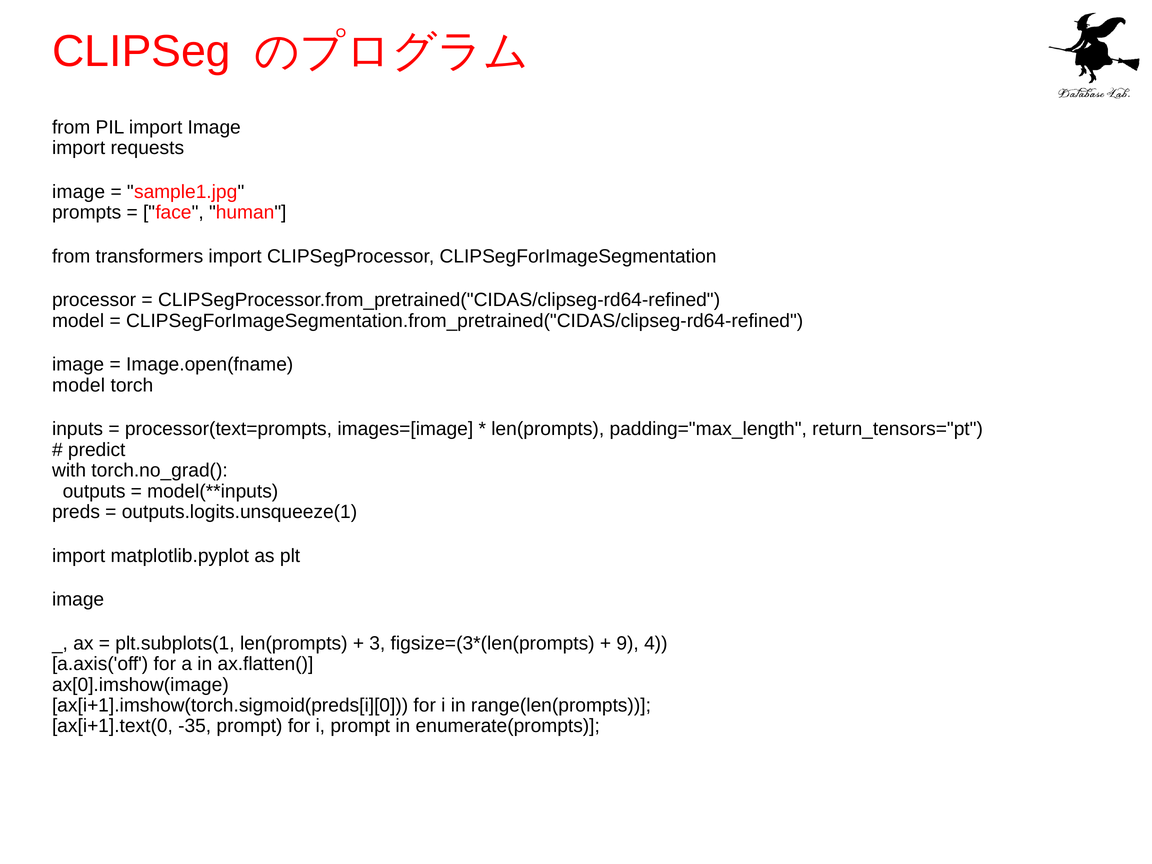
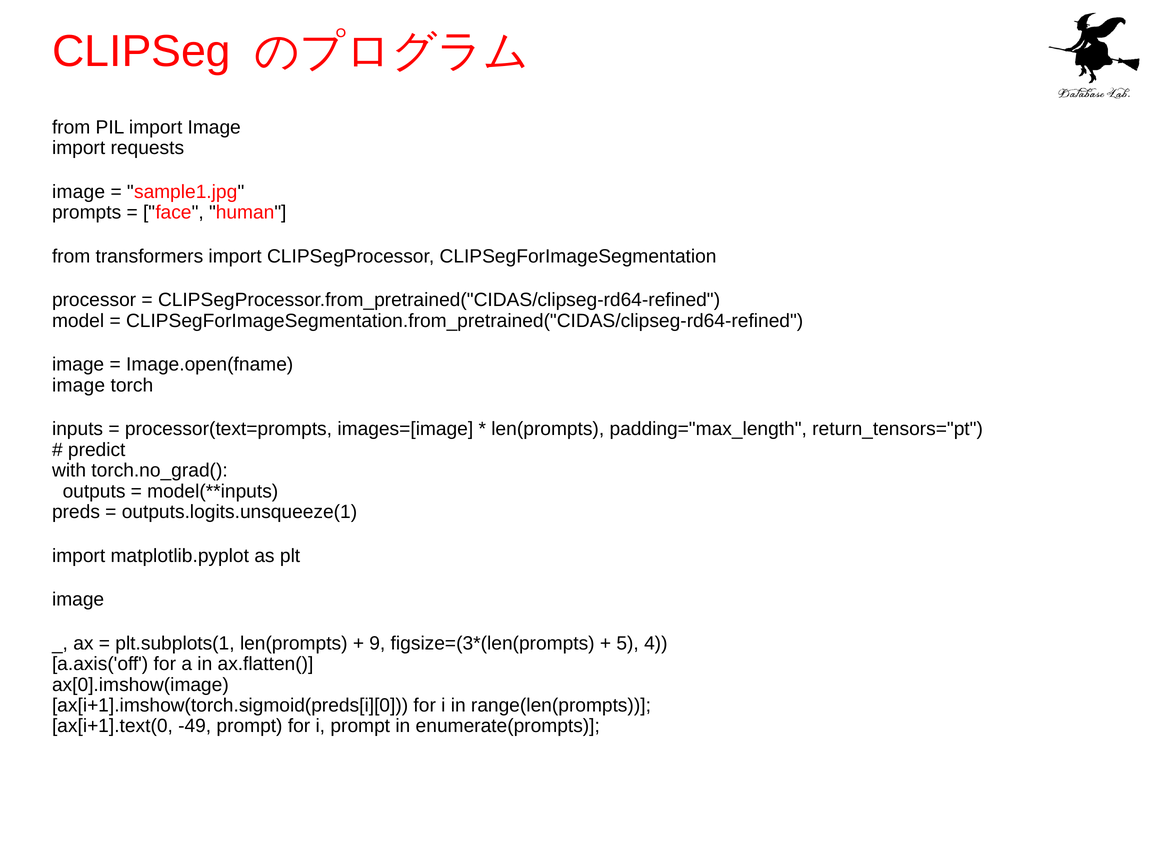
model: model -> image (79, 385)
3: 3 -> 9 (377, 643)
9: 9 -> 5 (628, 643)
-35: -35 -> -49 (195, 726)
